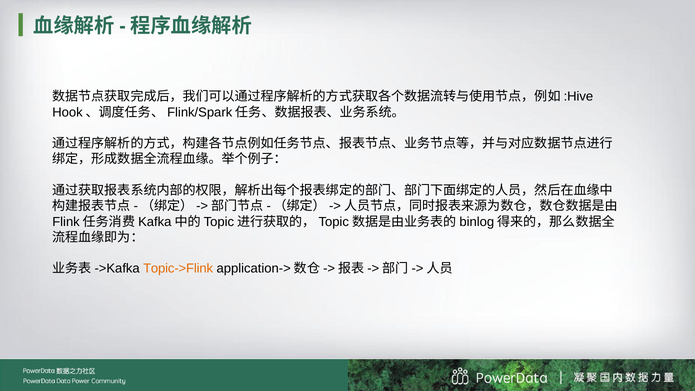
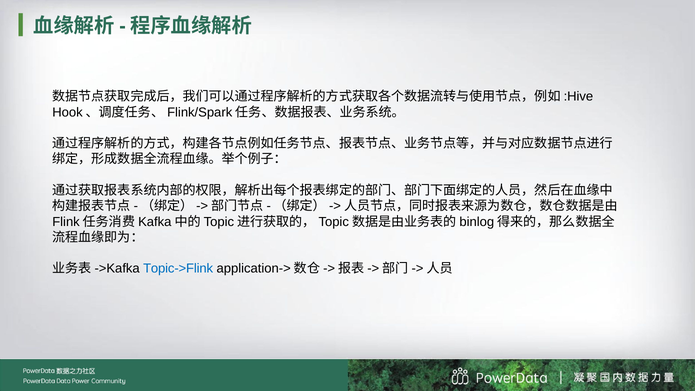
Topic->Flink colour: orange -> blue (178, 269)
